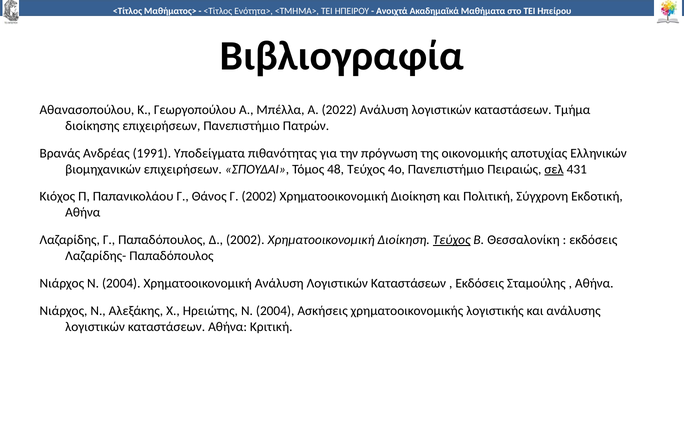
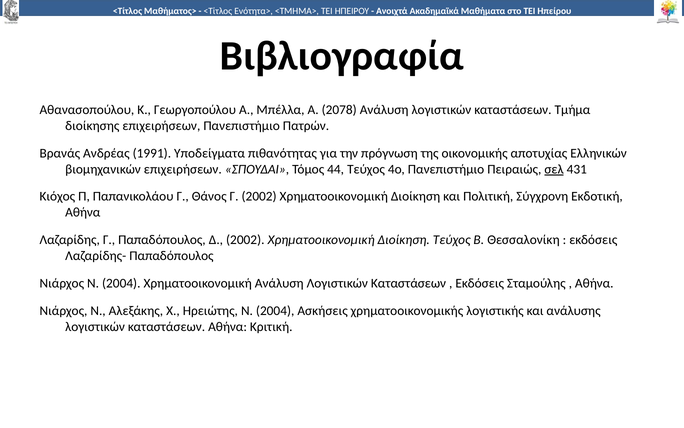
2022: 2022 -> 2078 (339, 110)
48: 48 -> 44 (336, 169)
Τεύχος underline: present -> none (452, 240)
